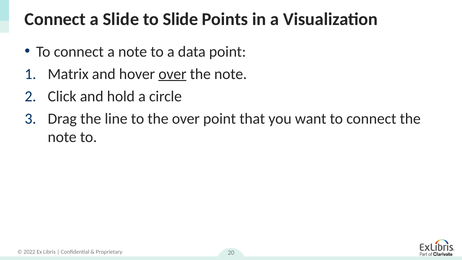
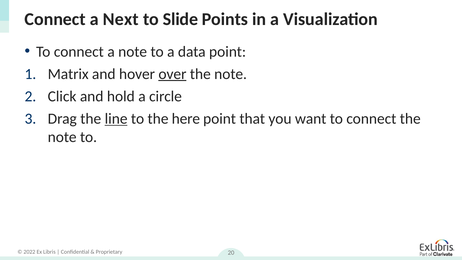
a Slide: Slide -> Next (121, 19)
line underline: none -> present (116, 119)
the over: over -> here (186, 119)
